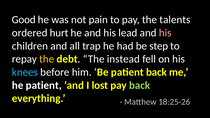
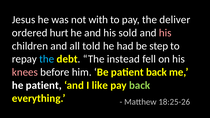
Good: Good -> Jesus (24, 20)
pain: pain -> with (98, 20)
talents: talents -> deliver (175, 20)
lead: lead -> sold (128, 33)
trap: trap -> told (91, 46)
the colour: yellow -> light blue (47, 59)
knees colour: light blue -> pink (25, 72)
lost: lost -> like (100, 85)
